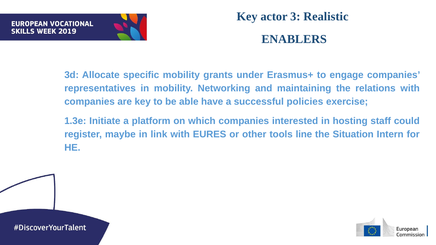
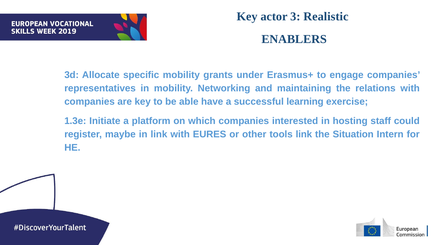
policies: policies -> learning (305, 102)
tools line: line -> link (304, 135)
